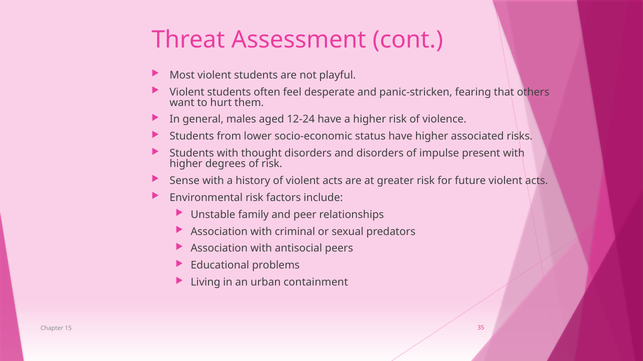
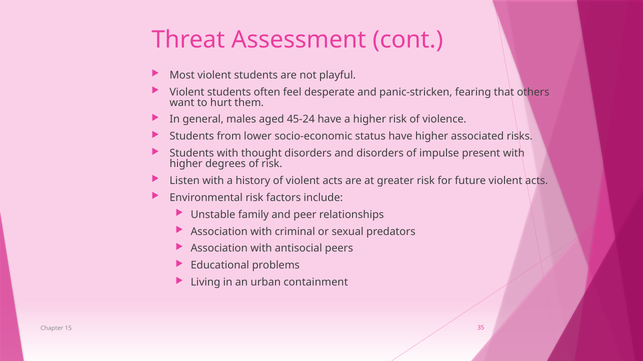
12-24: 12-24 -> 45-24 (301, 120)
Sense: Sense -> Listen (185, 181)
